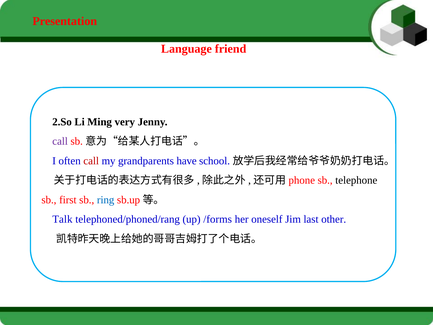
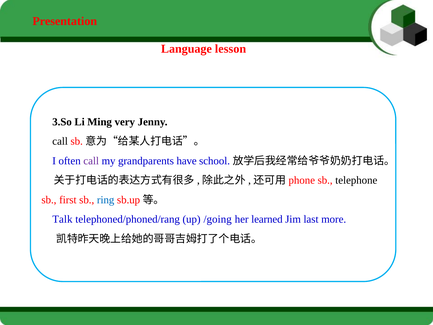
friend: friend -> lesson (231, 49)
2.So: 2.So -> 3.So (62, 122)
call colour: purple -> black (60, 141)
call colour: red -> purple (91, 161)
/forms: /forms -> /going (218, 219)
oneself: oneself -> learned (267, 219)
other: other -> more (334, 219)
